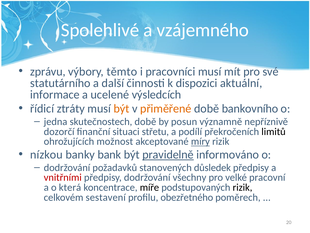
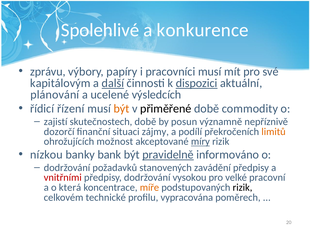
vzájemného: vzájemného -> konkurence (203, 30)
těmto: těmto -> papíry (122, 71)
statutárního: statutárního -> kapitálovým (60, 83)
další underline: none -> present (113, 83)
dispozici underline: none -> present (197, 83)
informace: informace -> plánování (55, 95)
ztráty: ztráty -> řízení (71, 109)
přiměřené colour: orange -> black (166, 109)
bankovního: bankovního -> commodity (250, 109)
jedna: jedna -> zajistí (56, 121)
střetu: střetu -> zájmy (155, 131)
limitů colour: black -> orange (274, 131)
důsledek: důsledek -> zavádění (212, 167)
všechny: všechny -> vysokou (190, 177)
míře colour: black -> orange (149, 187)
sestavení: sestavení -> technické (106, 197)
obezřetného: obezřetného -> vypracována (187, 197)
